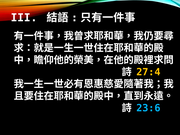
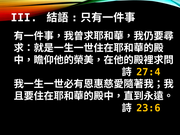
23:6 colour: light blue -> yellow (148, 108)
